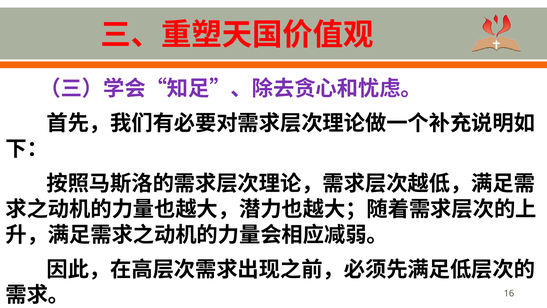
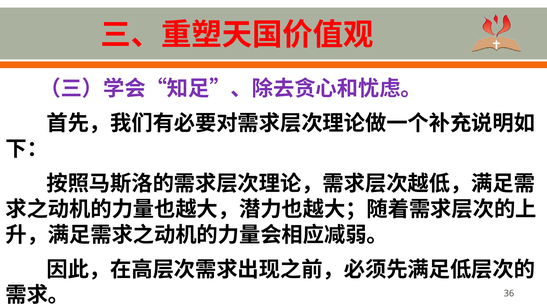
16: 16 -> 36 (509, 293)
